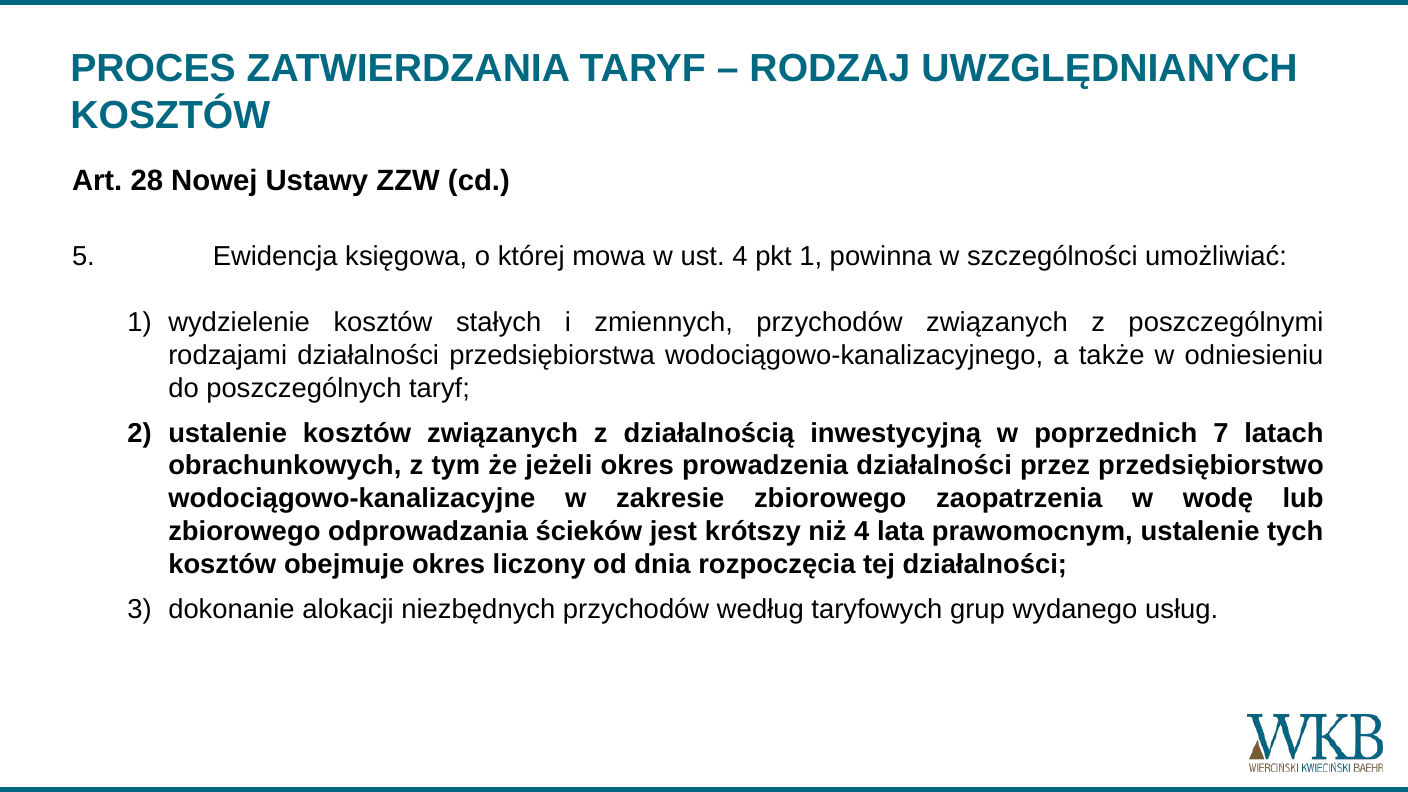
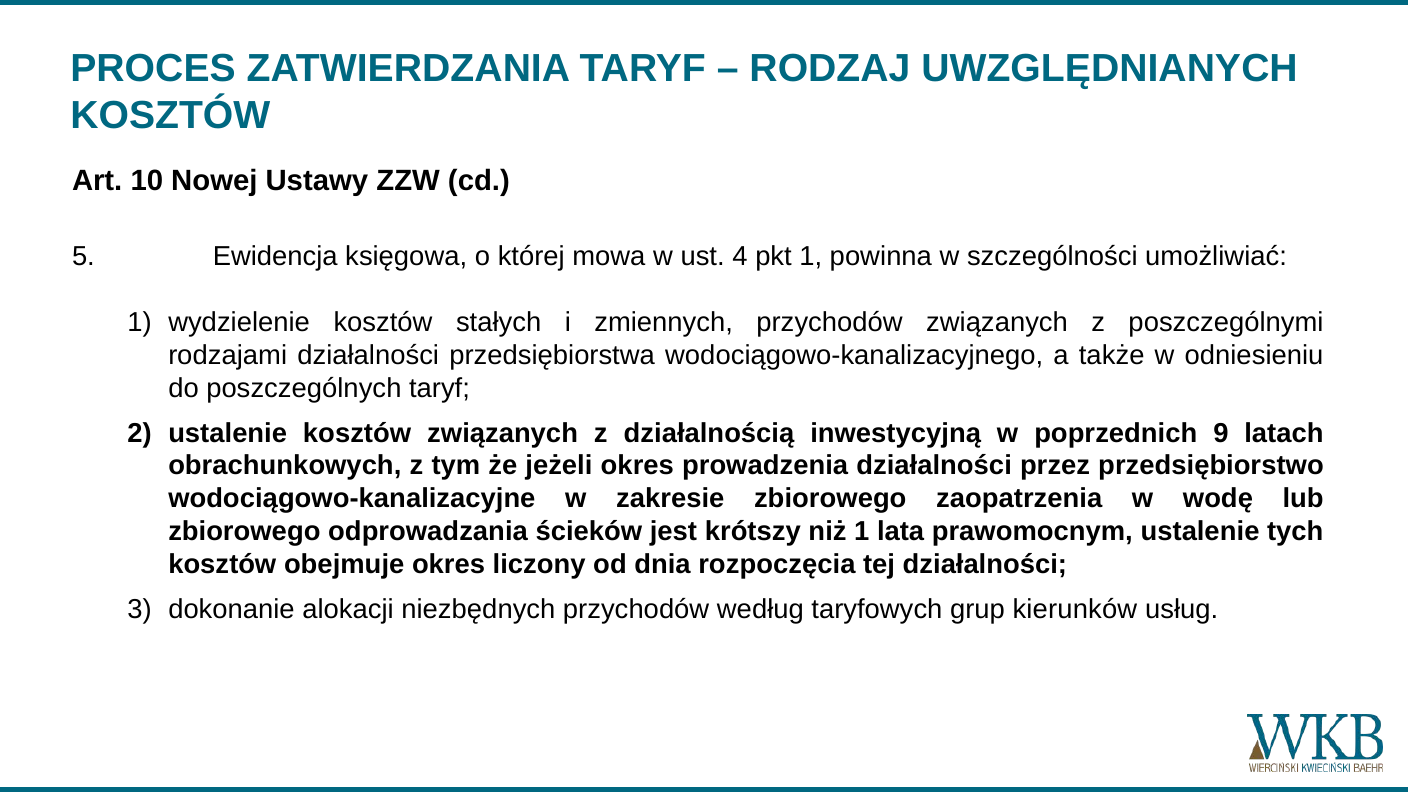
28: 28 -> 10 (147, 180)
7: 7 -> 9 (1221, 433)
niż 4: 4 -> 1 (862, 532)
wydanego: wydanego -> kierunków (1075, 609)
